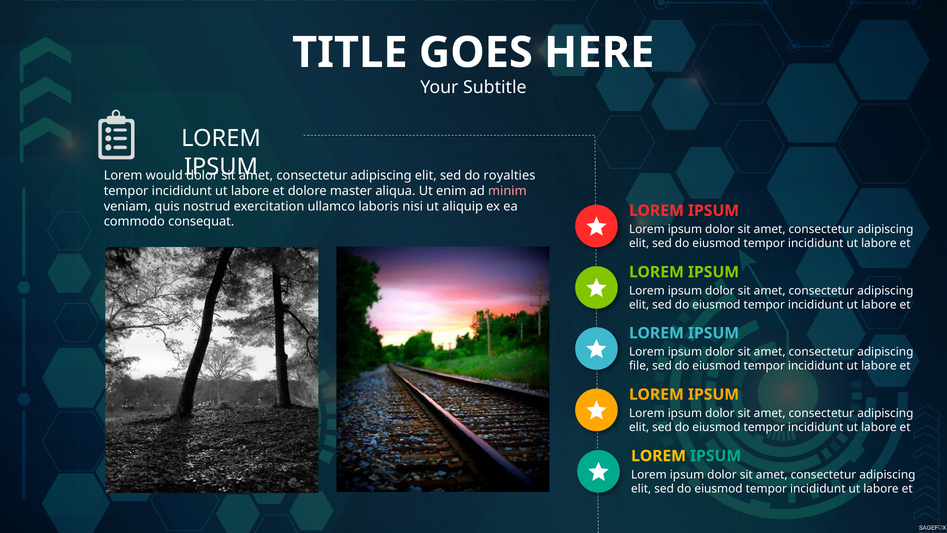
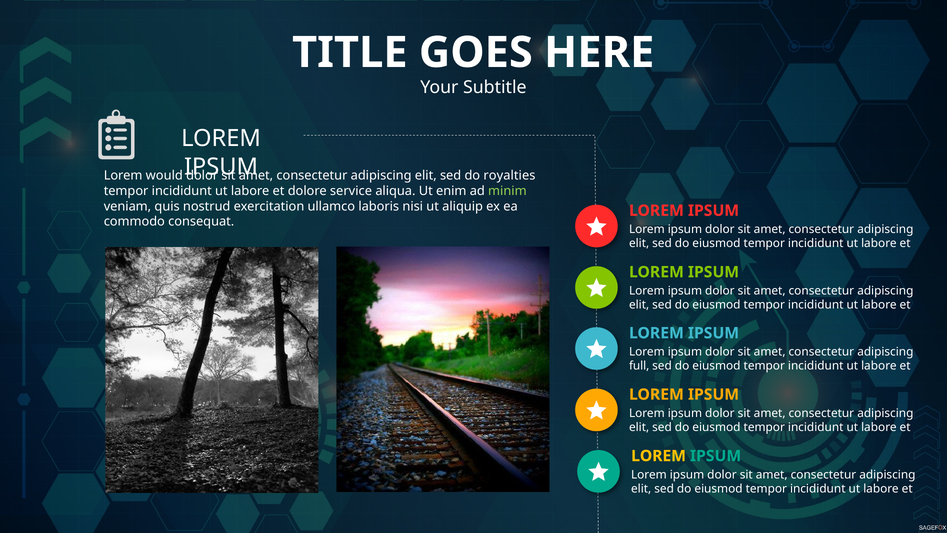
master: master -> service (351, 191)
minim colour: pink -> light green (507, 191)
file: file -> full (639, 366)
